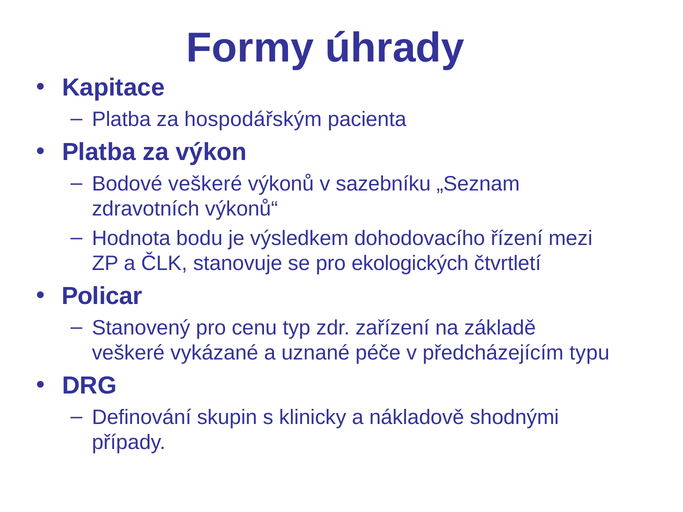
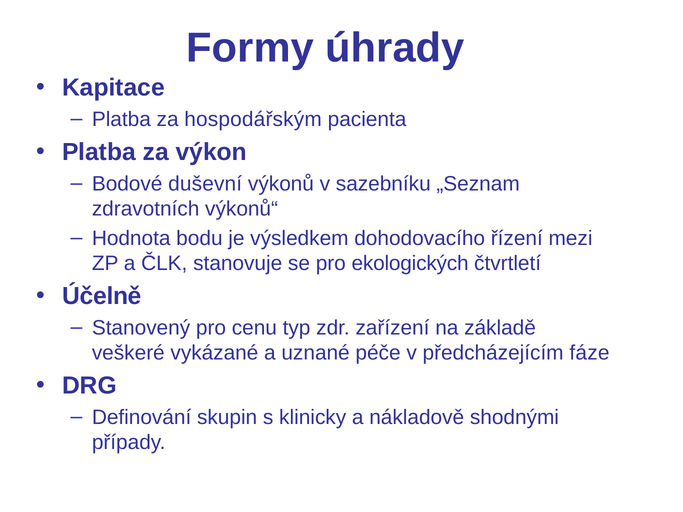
Bodové veškeré: veškeré -> duševní (205, 184)
Policar: Policar -> Účelně (102, 296)
typu: typu -> fáze (590, 353)
